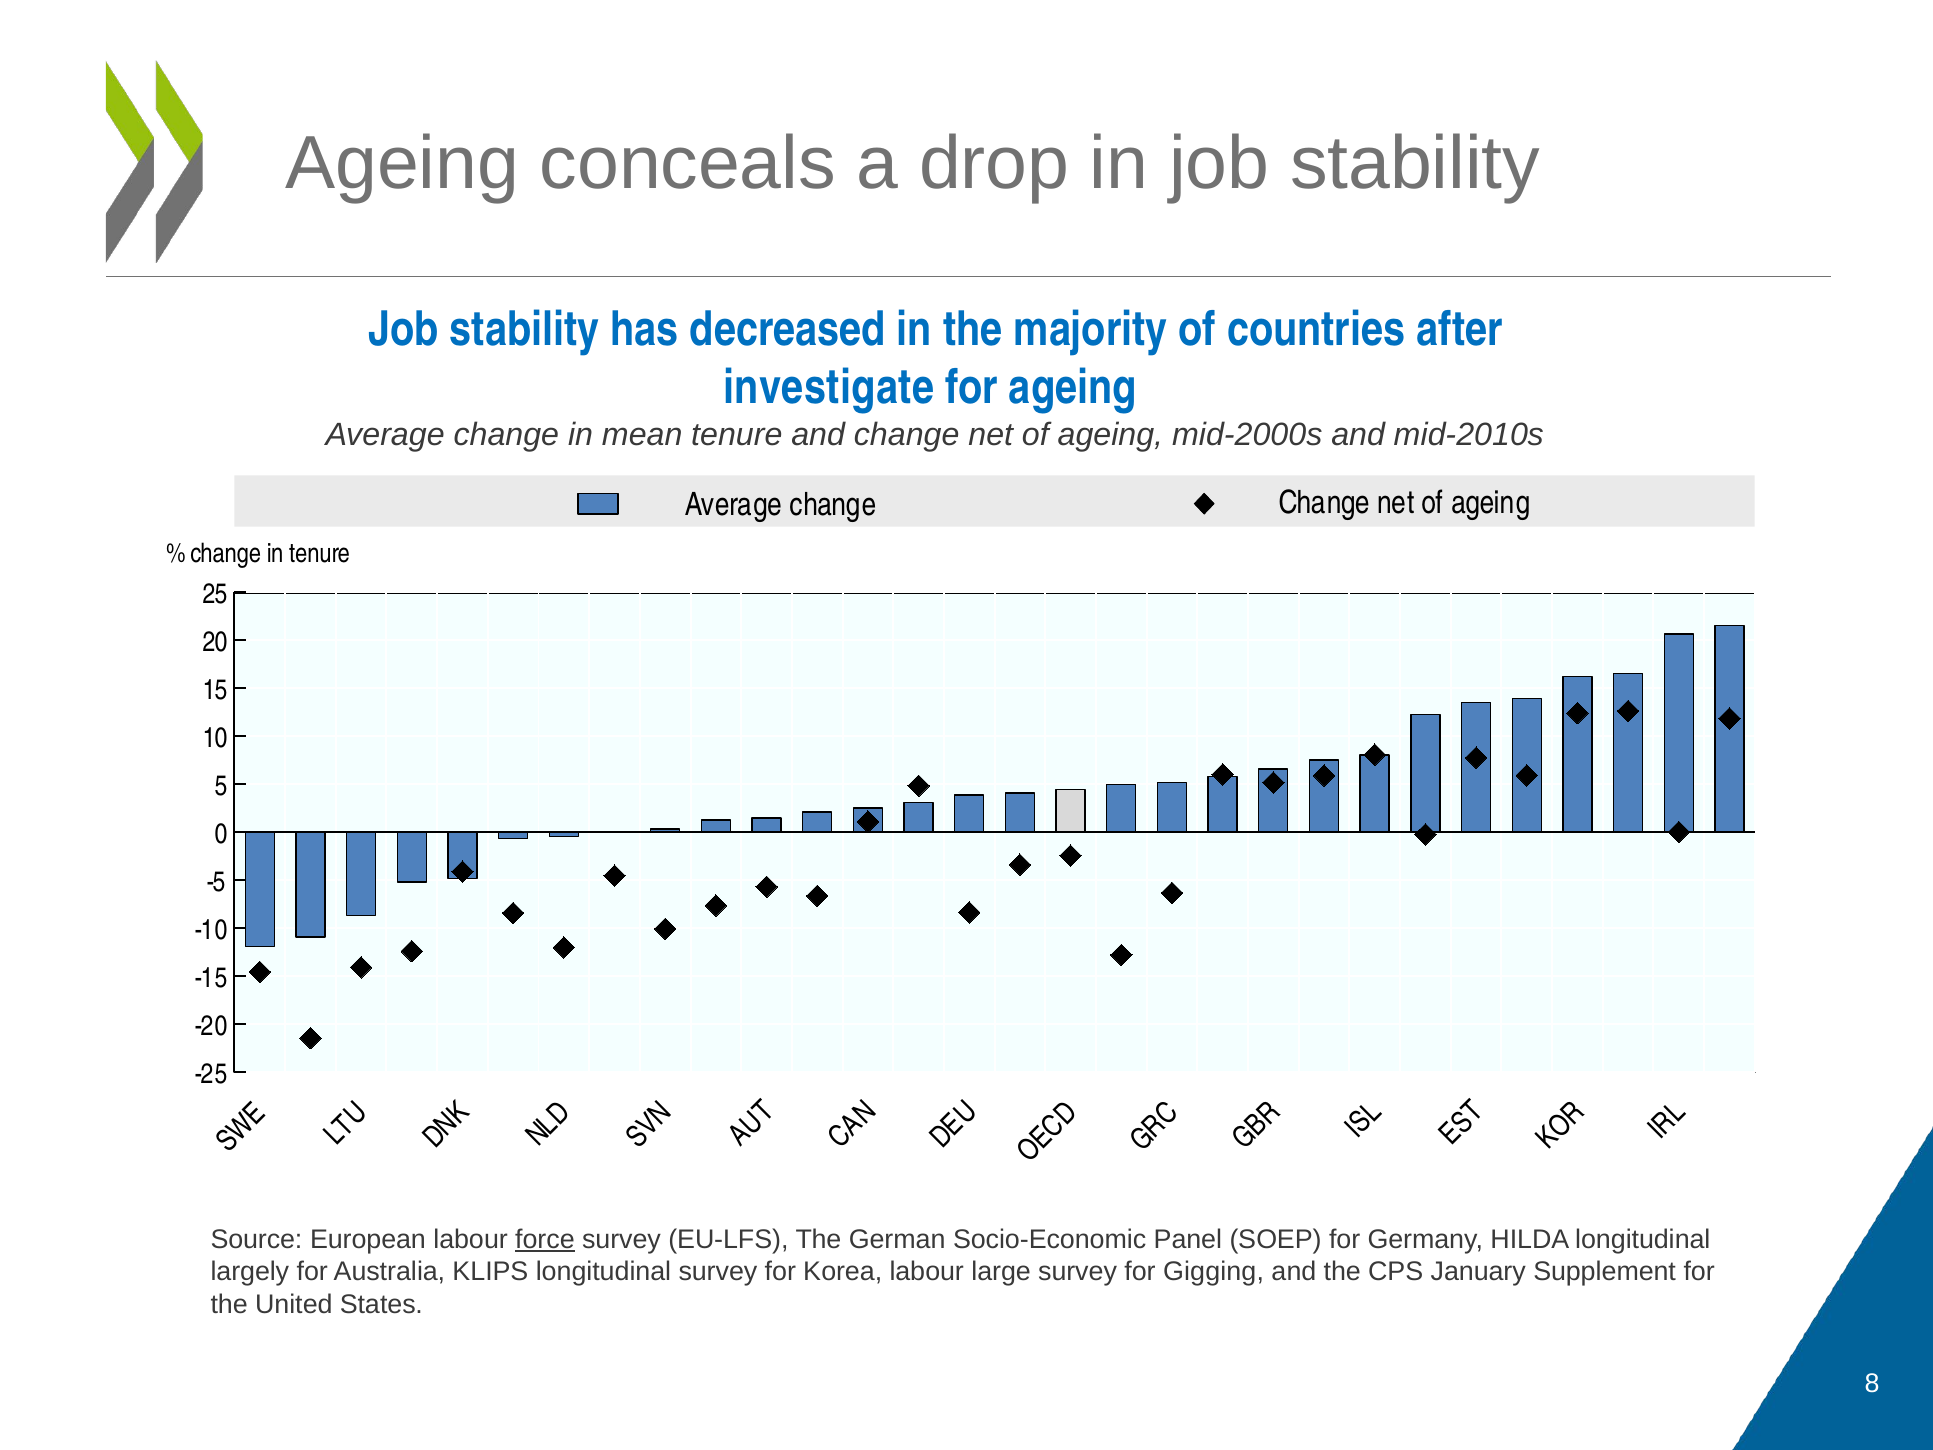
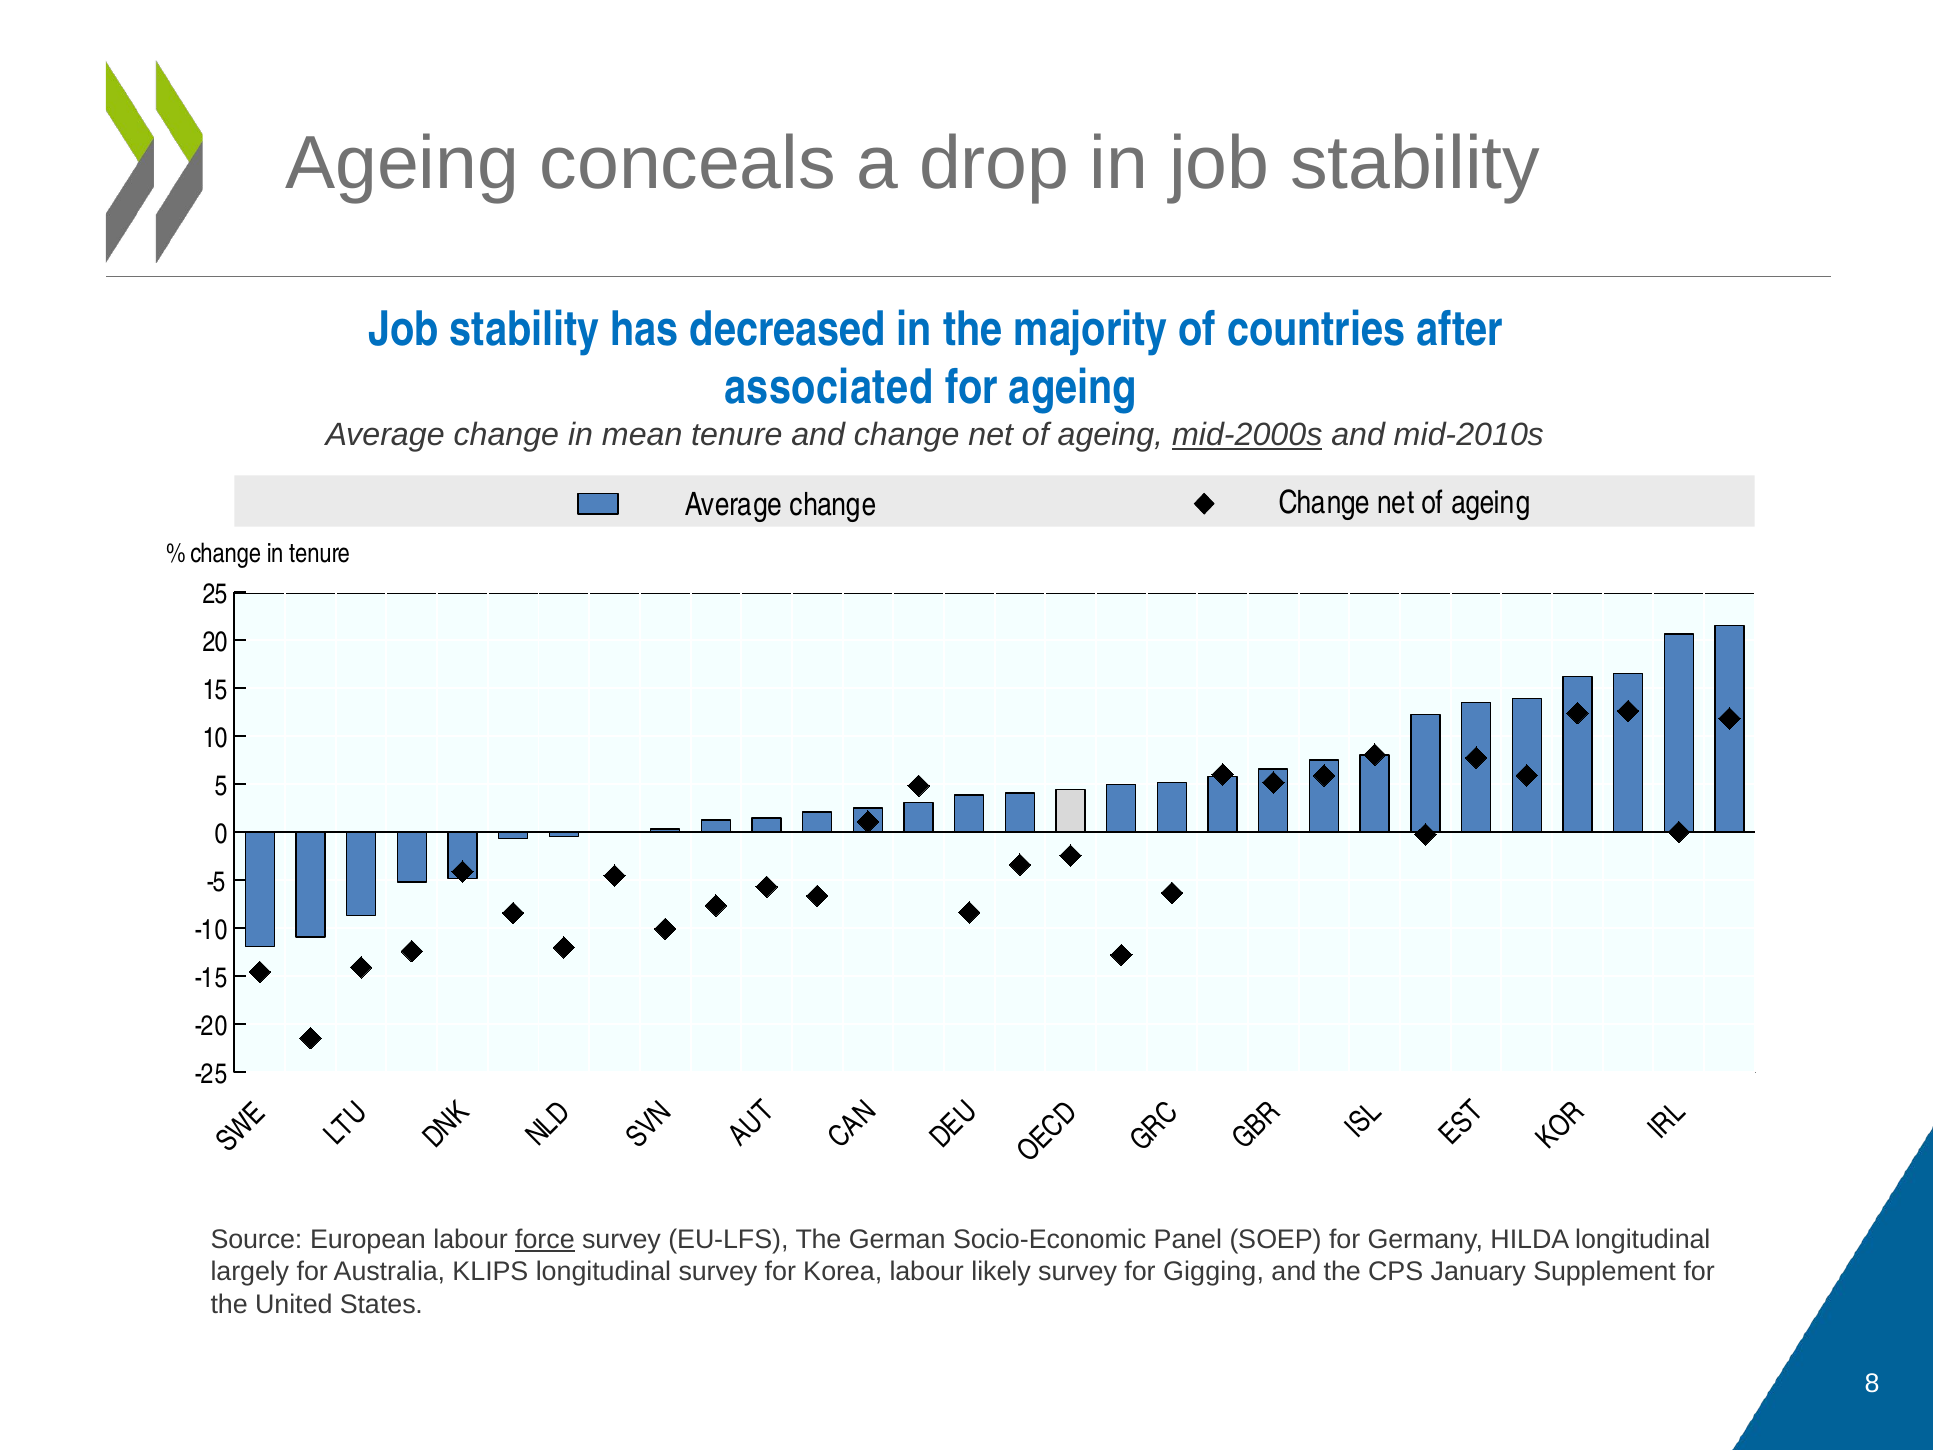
investigate: investigate -> associated (829, 388)
mid-2000s underline: none -> present (1247, 435)
large: large -> likely (1001, 1272)
